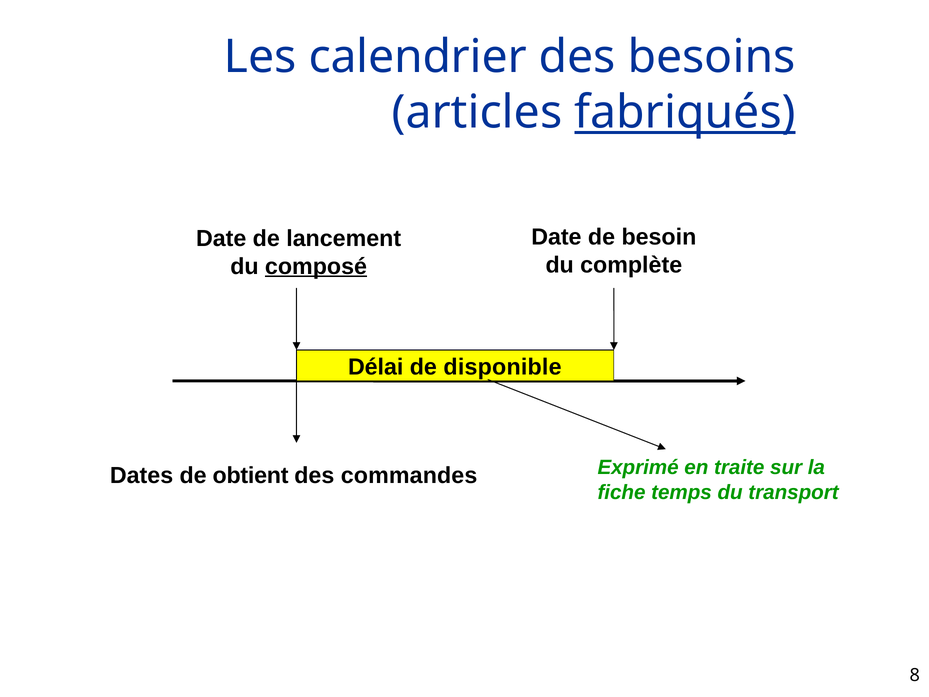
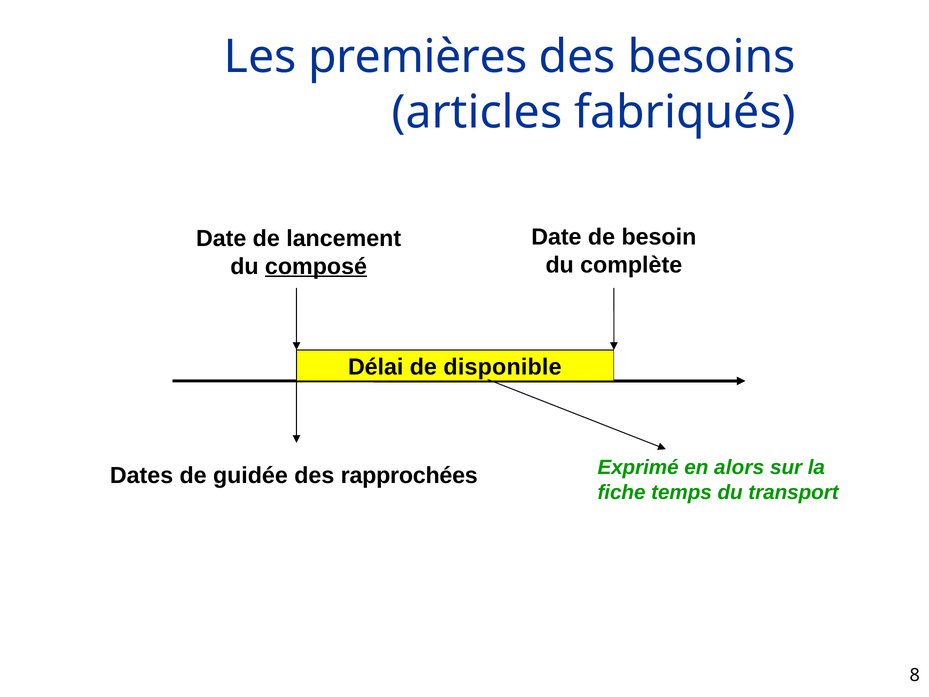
calendrier: calendrier -> premières (418, 57)
fabriqués underline: present -> none (685, 112)
obtient: obtient -> guidée (250, 475)
commandes: commandes -> rapprochées (409, 475)
traite: traite -> alors (739, 467)
